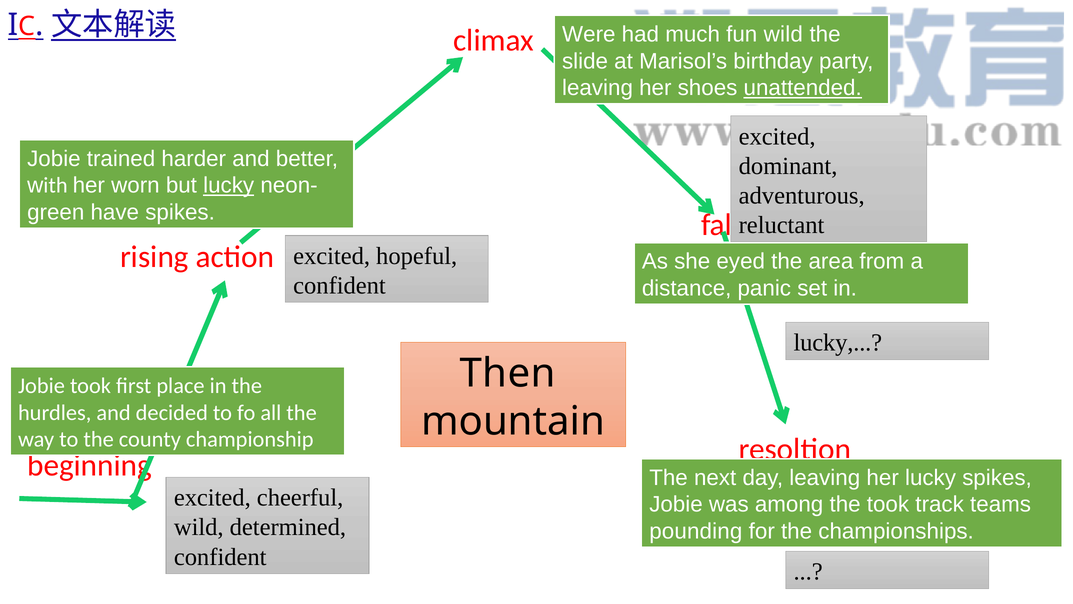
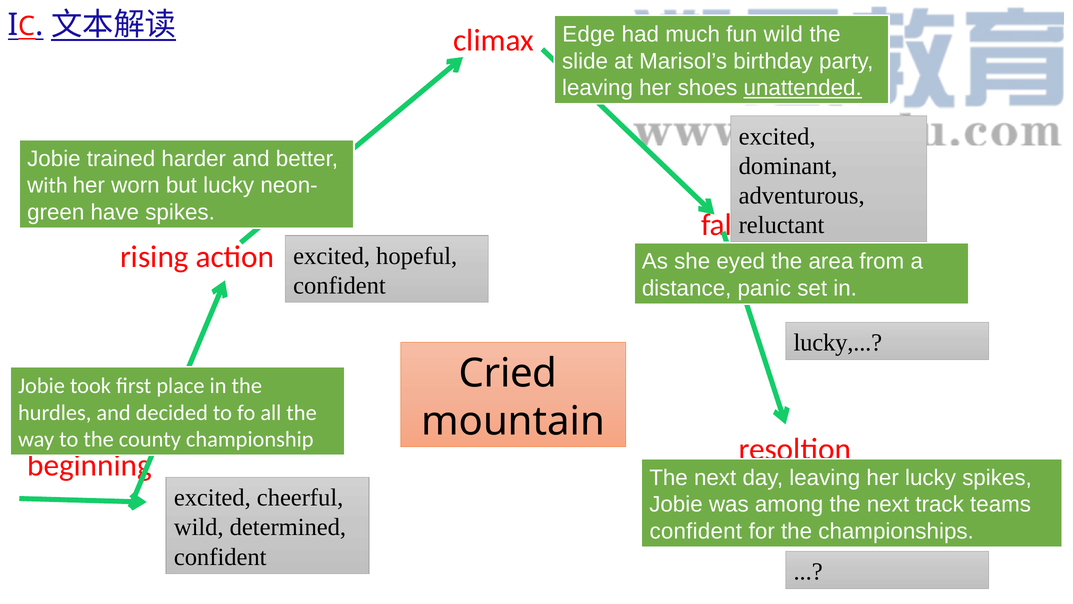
Were: Were -> Edge (589, 34)
lucky underline: present -> none (229, 185)
Then: Then -> Cried (508, 373)
among the took: took -> next (888, 504)
pounding: pounding -> confident (696, 531)
